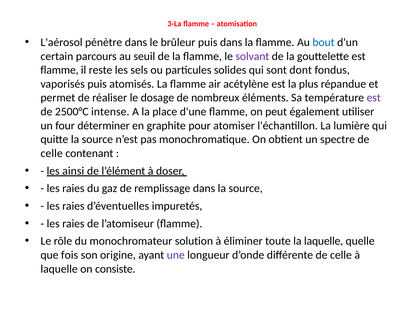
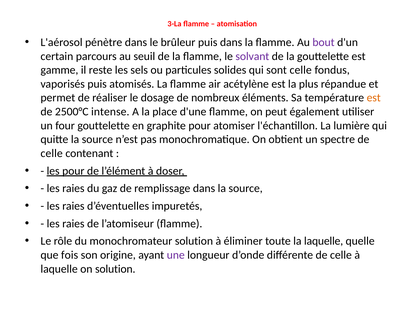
bout colour: blue -> purple (324, 42)
flamme: flamme -> gamme (59, 70)
sont dont: dont -> celle (301, 70)
est colour: purple -> orange (374, 98)
four déterminer: déterminer -> gouttelette (104, 126)
les ainsi: ainsi -> pour (73, 171)
on consiste: consiste -> solution (115, 269)
